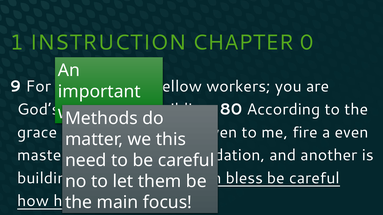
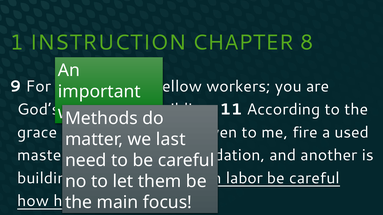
0: 0 -> 8 (307, 43)
80: 80 -> 11 (231, 110)
even: even -> used (352, 133)
this: this -> last (171, 140)
bless: bless -> labor (244, 178)
